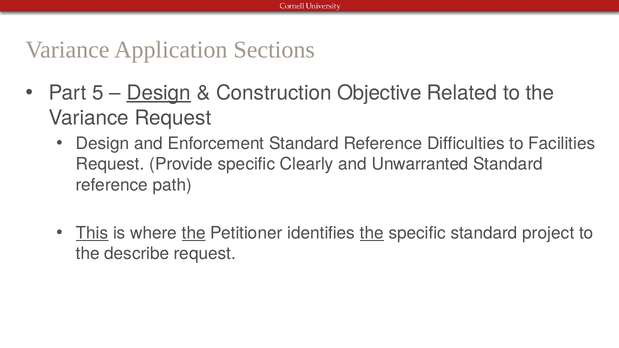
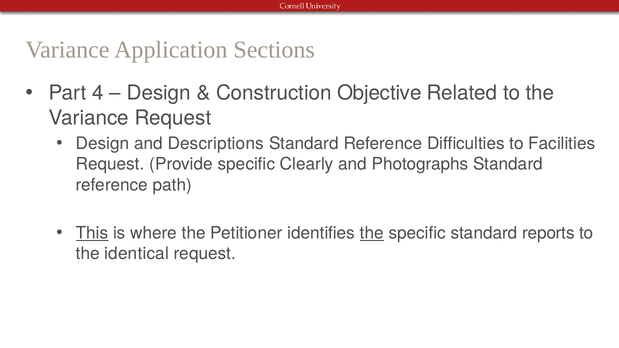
5: 5 -> 4 (98, 93)
Design underline: present -> none (159, 93)
Enforcement: Enforcement -> Descriptions (216, 144)
Unwarranted: Unwarranted -> Photographs (420, 164)
the underline: present -> none (194, 233)
project: project -> reports (548, 233)
describe: describe -> identical (137, 254)
